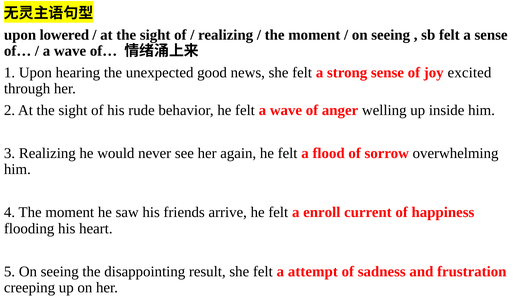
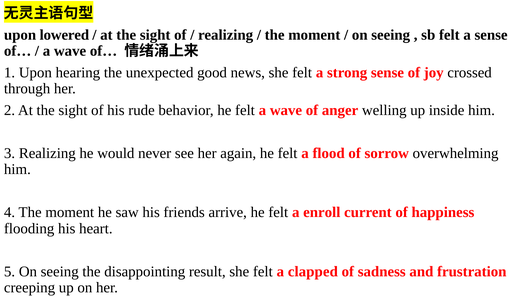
excited: excited -> crossed (470, 73)
attempt: attempt -> clapped (313, 272)
